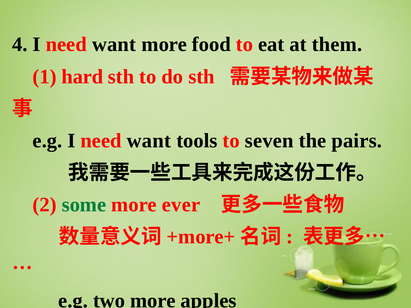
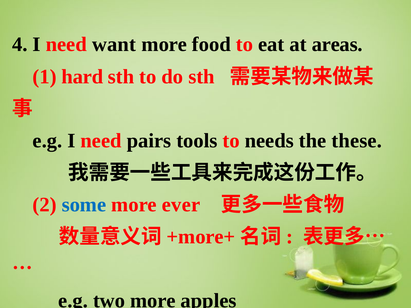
them: them -> areas (337, 45)
e.g I need want: want -> pairs (149, 141)
seven: seven -> needs (269, 141)
pairs: pairs -> these (357, 141)
some colour: green -> blue (84, 205)
